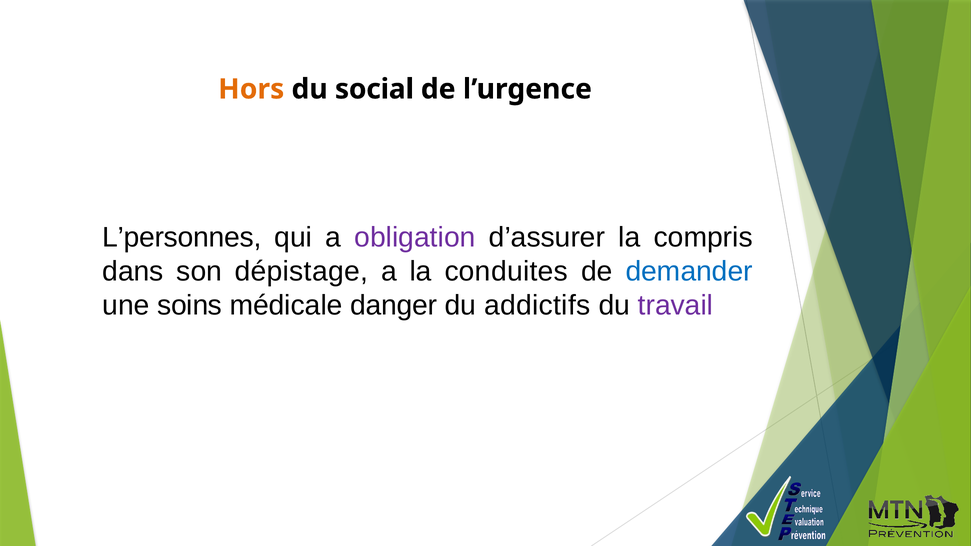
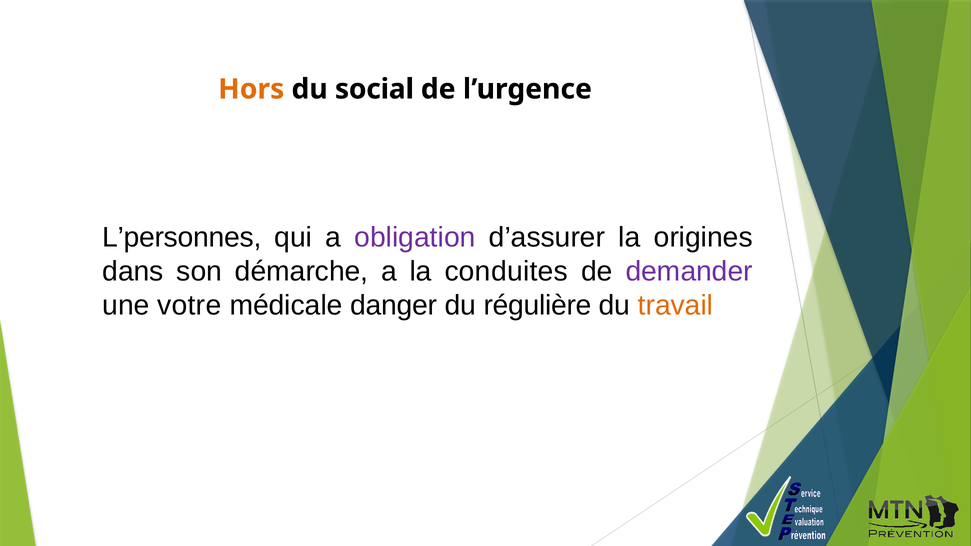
compris: compris -> origines (703, 237)
dépistage: dépistage -> démarche (302, 271)
demander colour: blue -> purple (689, 271)
soins: soins -> votre (189, 305)
addictifs: addictifs -> régulière (538, 305)
travail colour: purple -> orange (676, 305)
